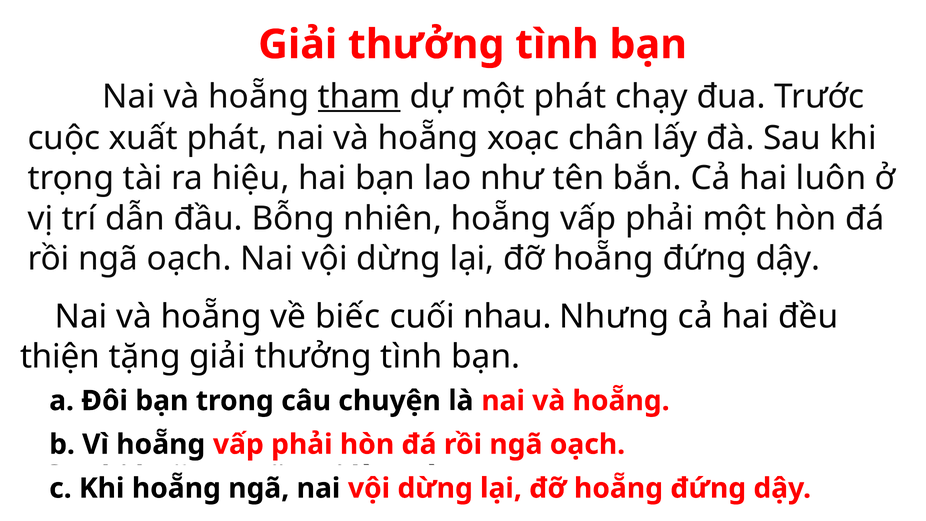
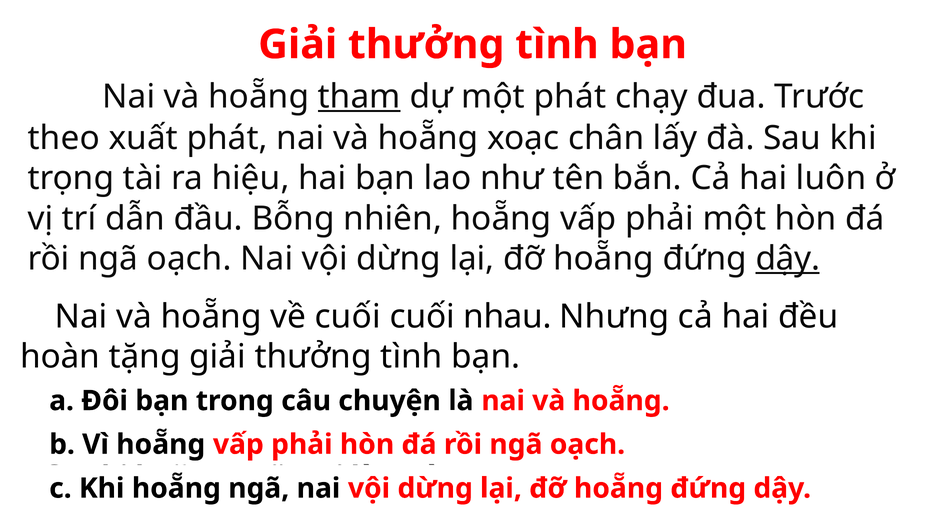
cuộc: cuộc -> theo (64, 138)
dậy underline: none -> present (788, 259)
về biếc: biếc -> cuối (348, 317)
thiện: thiện -> hoàn (60, 357)
